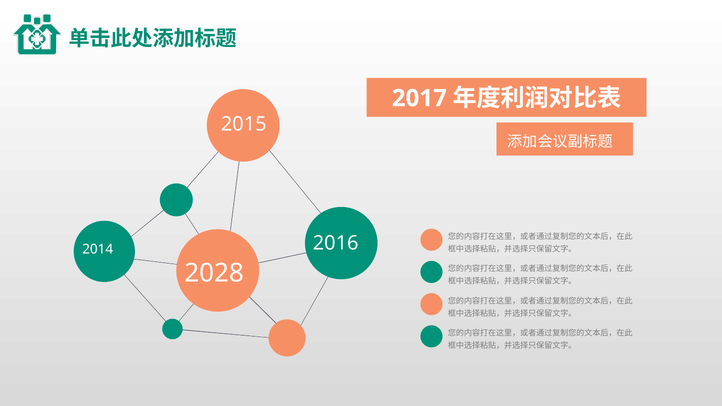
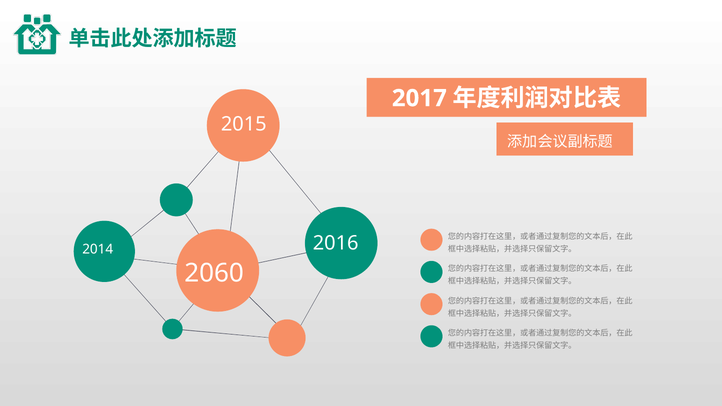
2028: 2028 -> 2060 (214, 273)
